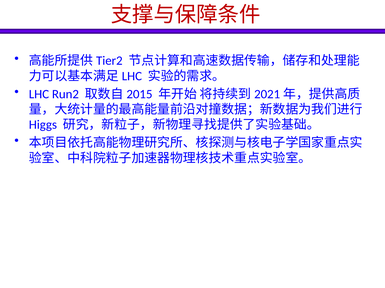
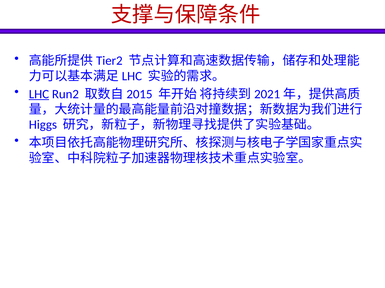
LHC underline: none -> present (39, 94)
